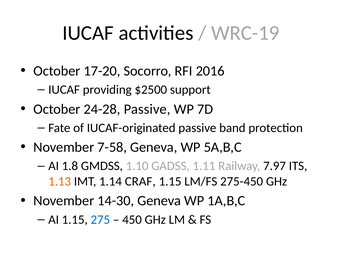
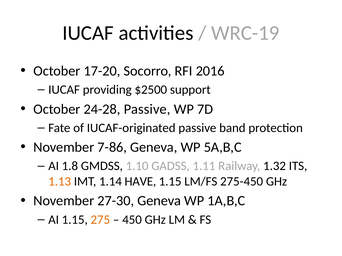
7-58: 7-58 -> 7-86 (112, 148)
7.97: 7.97 -> 1.32 (275, 166)
CRAF: CRAF -> HAVE (140, 182)
14-30: 14-30 -> 27-30 (116, 201)
275 colour: blue -> orange (100, 220)
